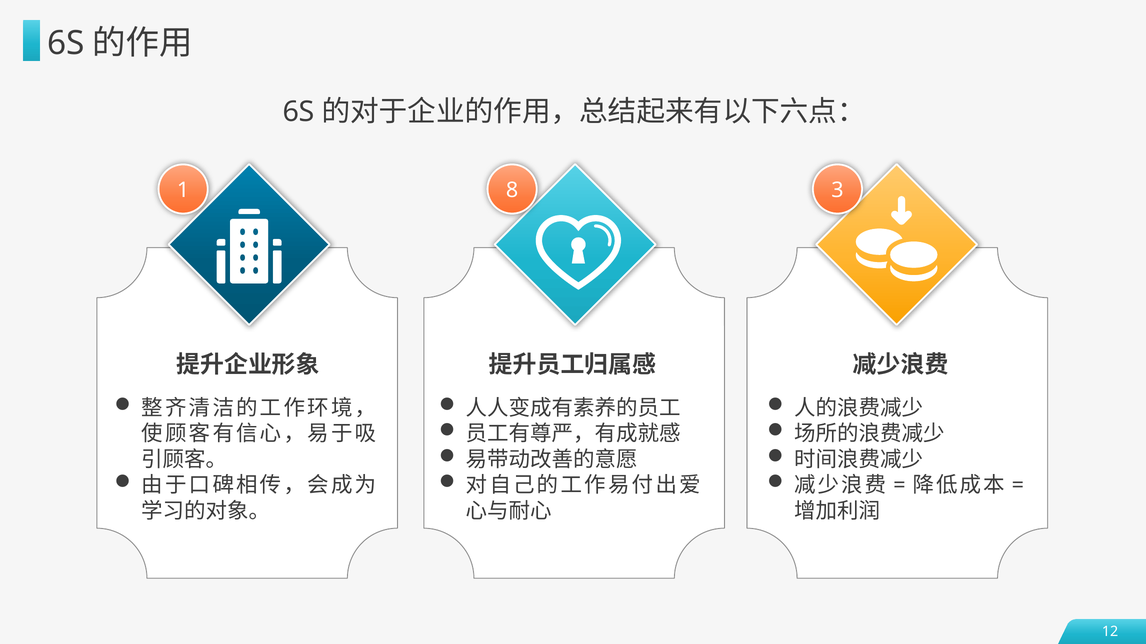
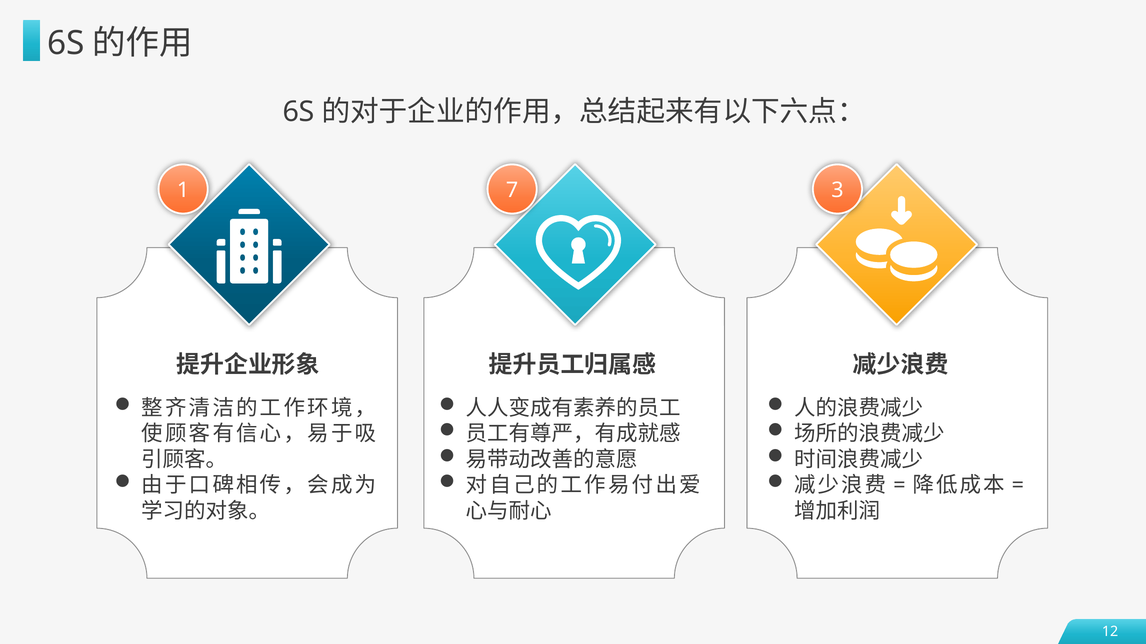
8: 8 -> 7 (512, 190)
